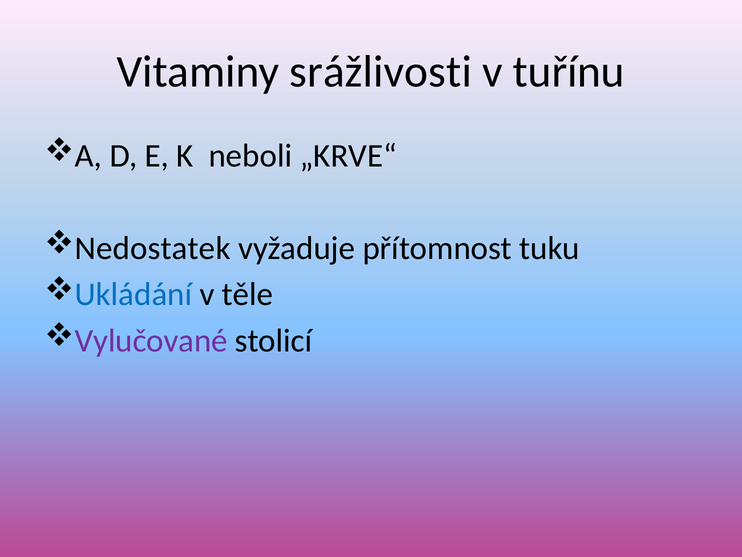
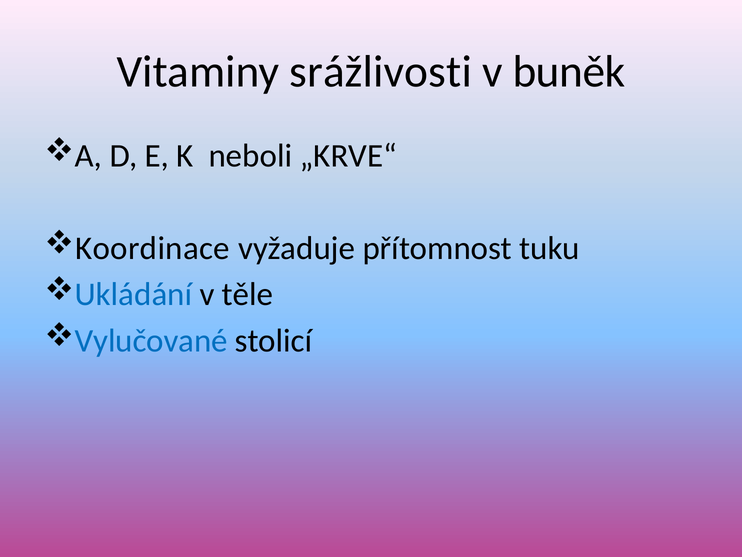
tuřínu: tuřínu -> buněk (569, 72)
Nedostatek: Nedostatek -> Koordinace (153, 248)
Vylučované colour: purple -> blue (151, 340)
